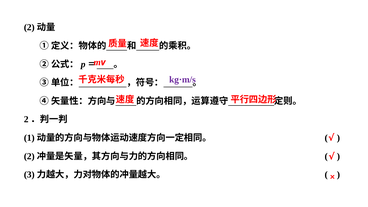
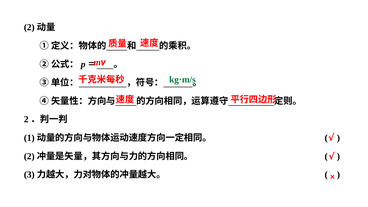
kg·m/s colour: purple -> green (182, 80)
